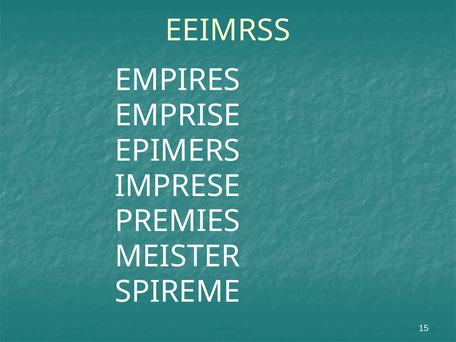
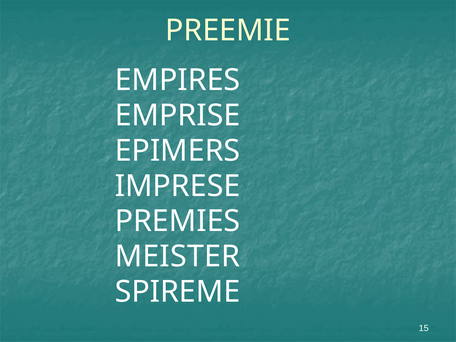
EEIMRSS: EEIMRSS -> PREEMIE (228, 31)
